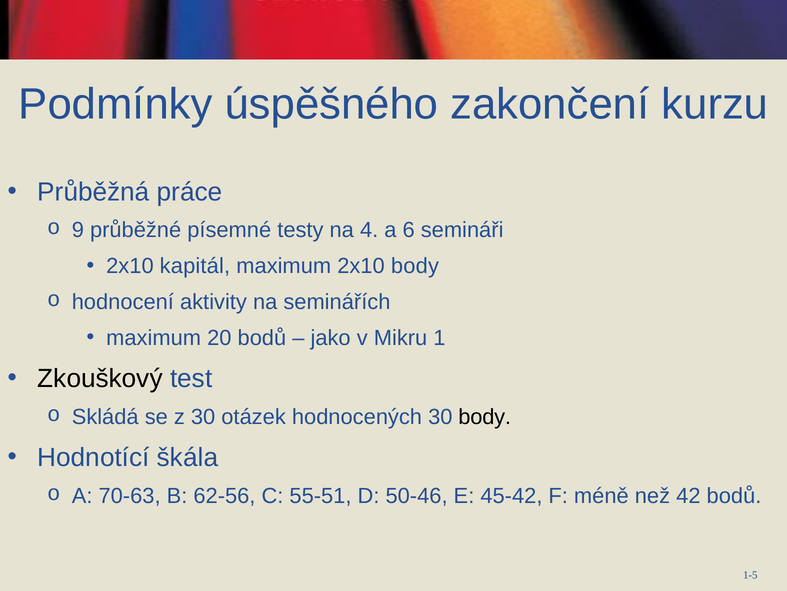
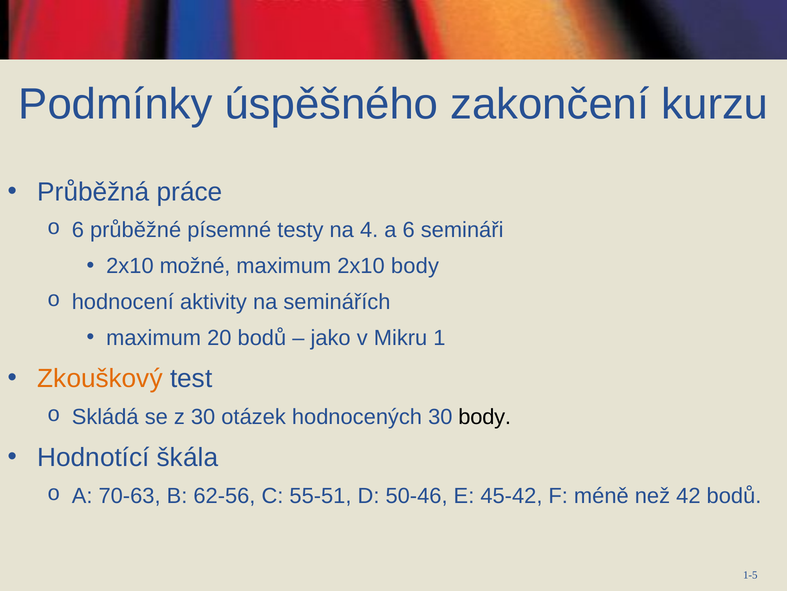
9: 9 -> 6 (78, 230)
kapitál: kapitál -> možné (195, 266)
Zkouškový colour: black -> orange (100, 378)
